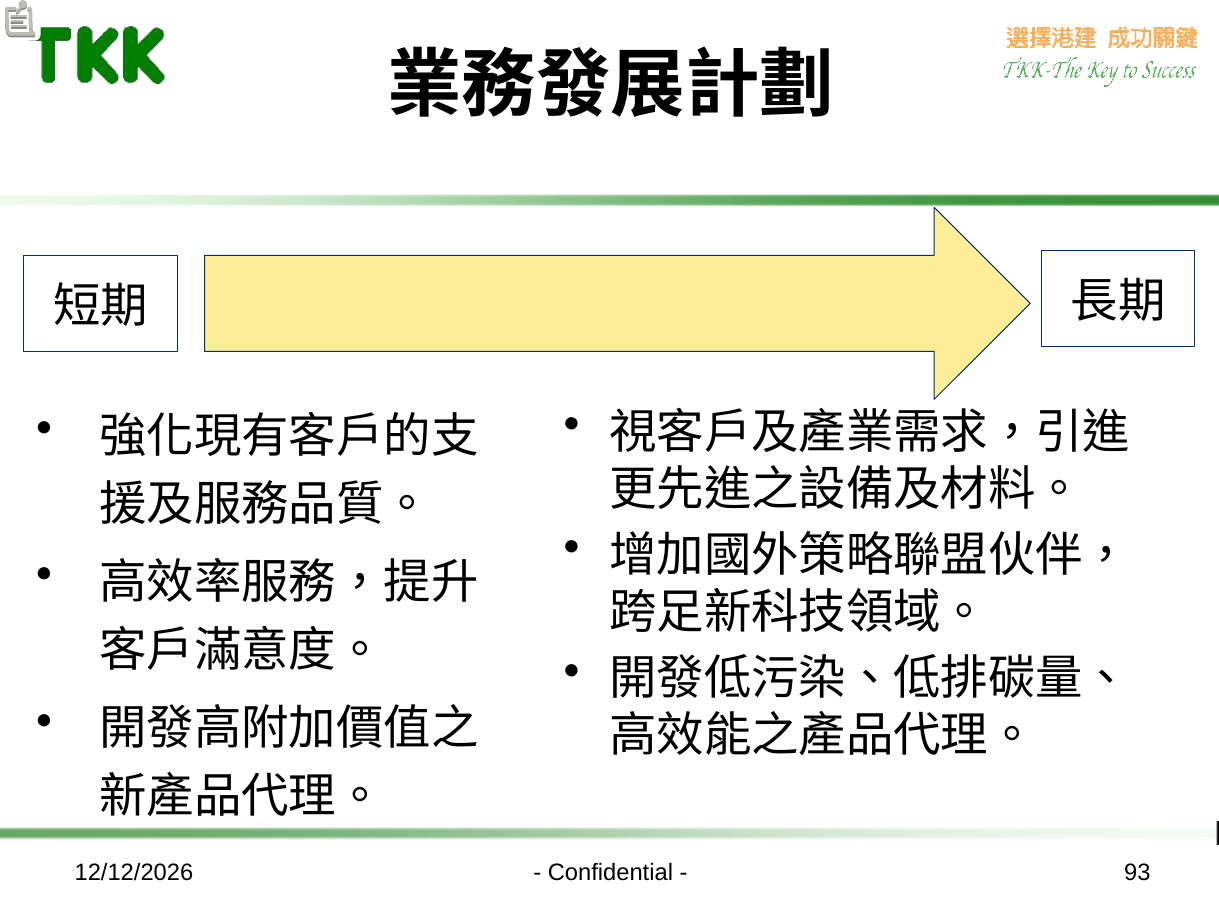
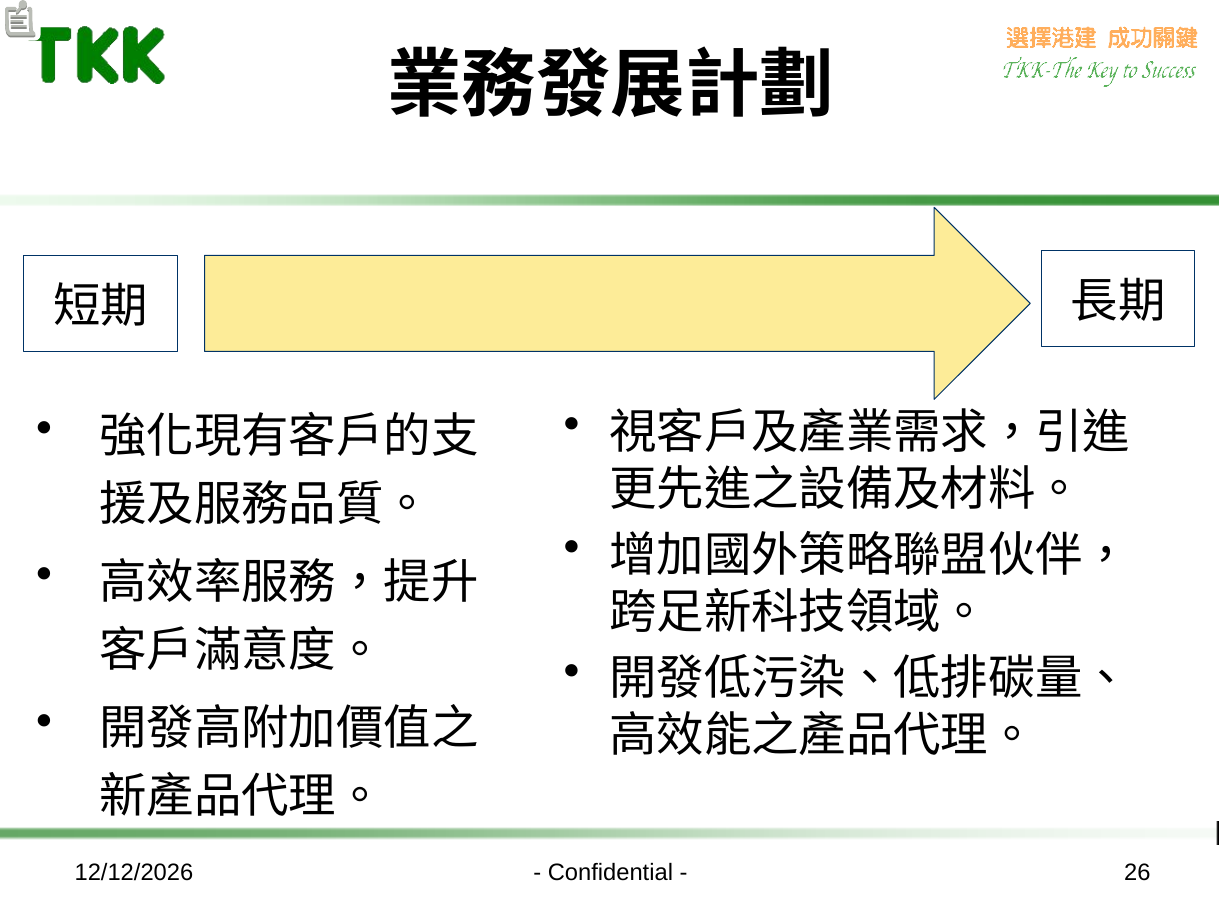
93: 93 -> 26 (1137, 873)
